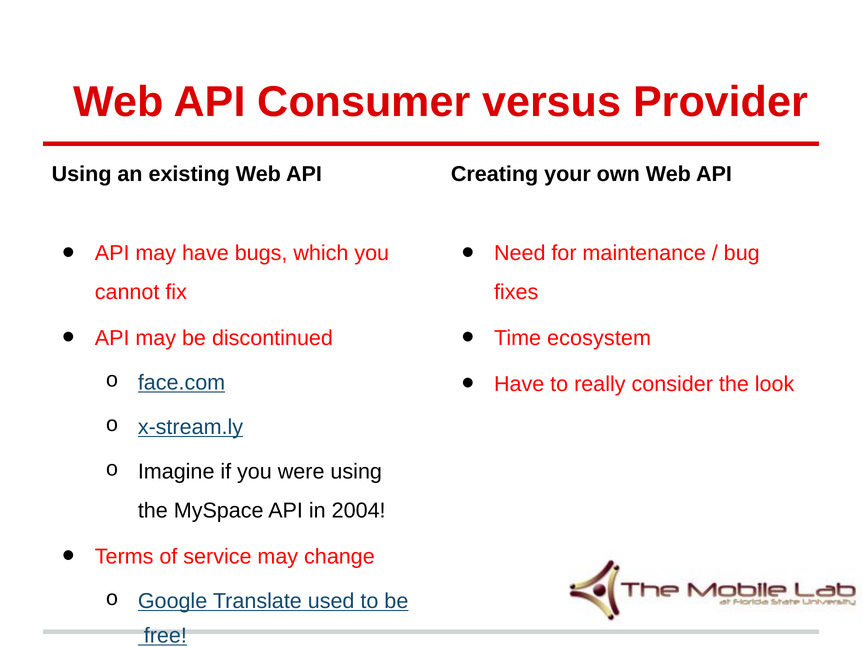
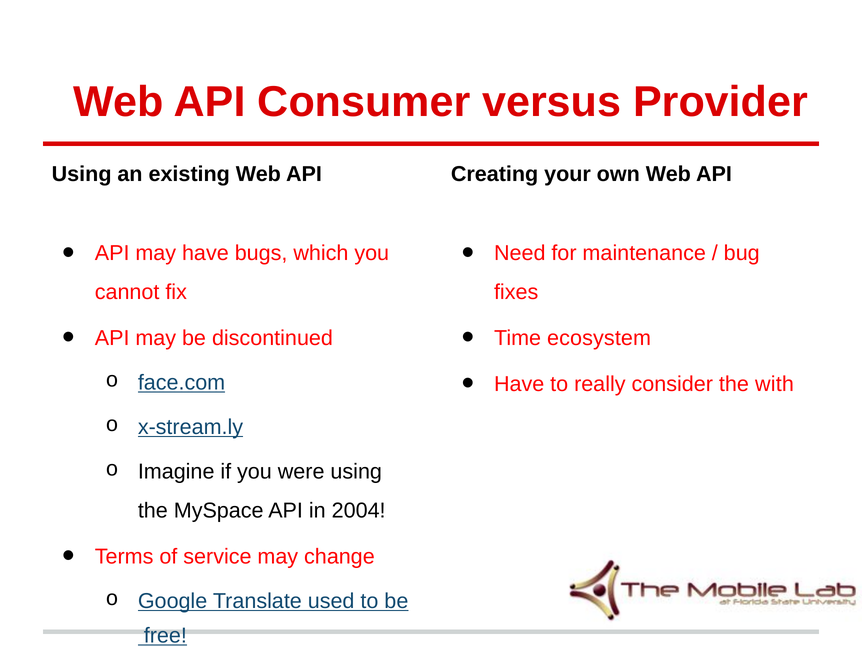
look: look -> with (774, 384)
